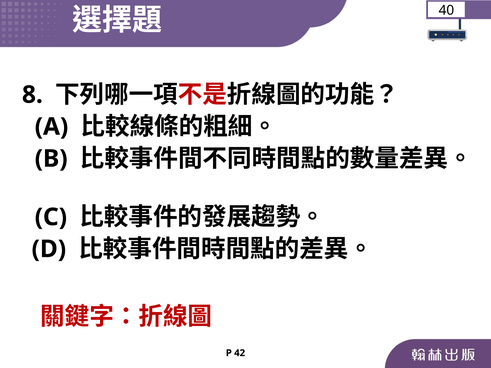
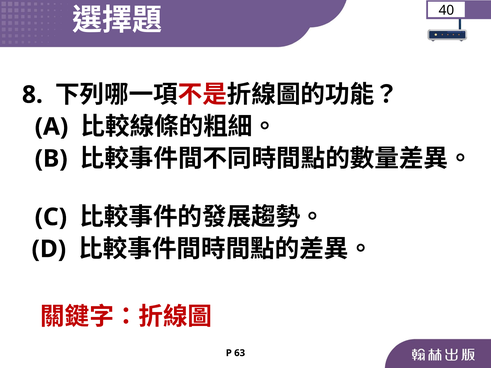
42: 42 -> 63 (240, 353)
